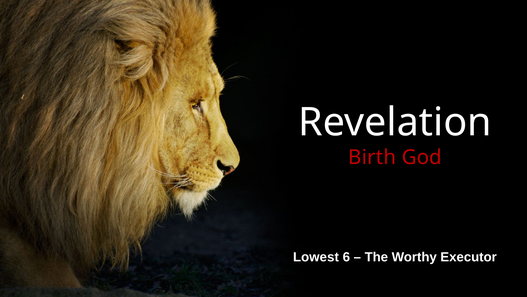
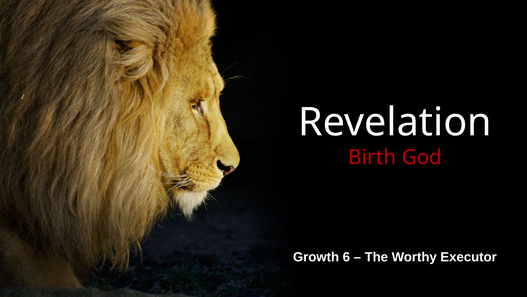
Lowest: Lowest -> Growth (316, 257)
